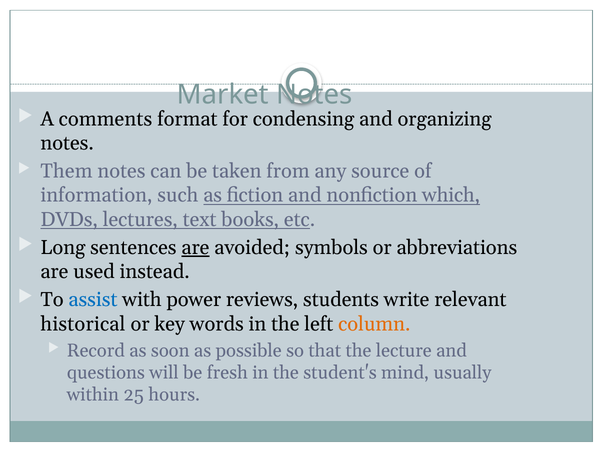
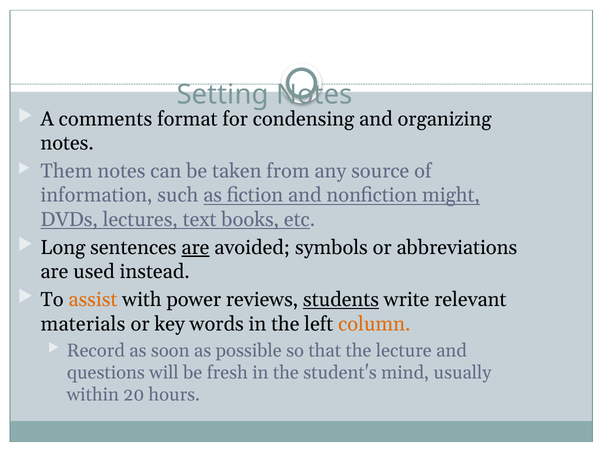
Market: Market -> Setting (223, 95)
which: which -> might (451, 195)
assist colour: blue -> orange (93, 300)
students underline: none -> present (341, 300)
historical: historical -> materials (83, 324)
25: 25 -> 20 (134, 395)
